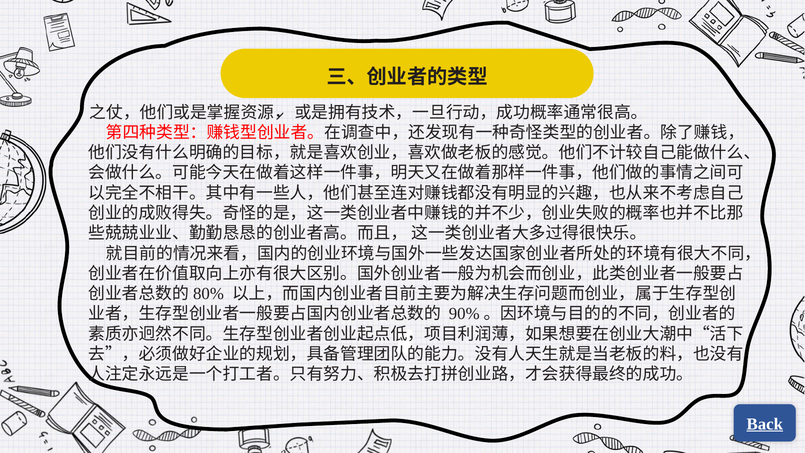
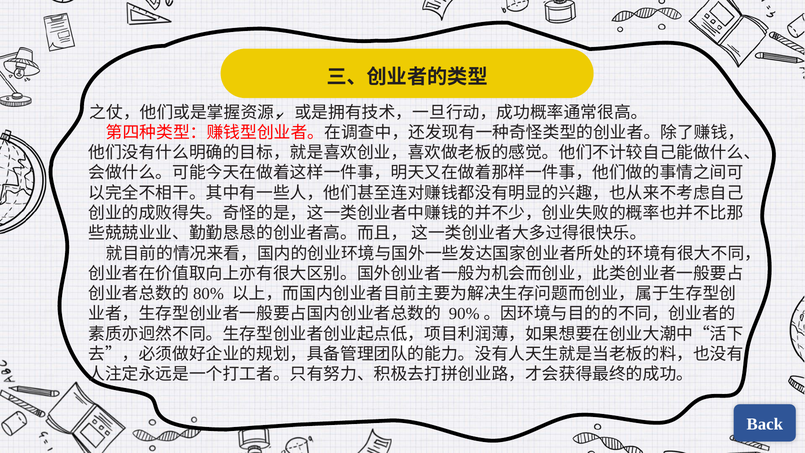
Back underline: present -> none (765, 424)
